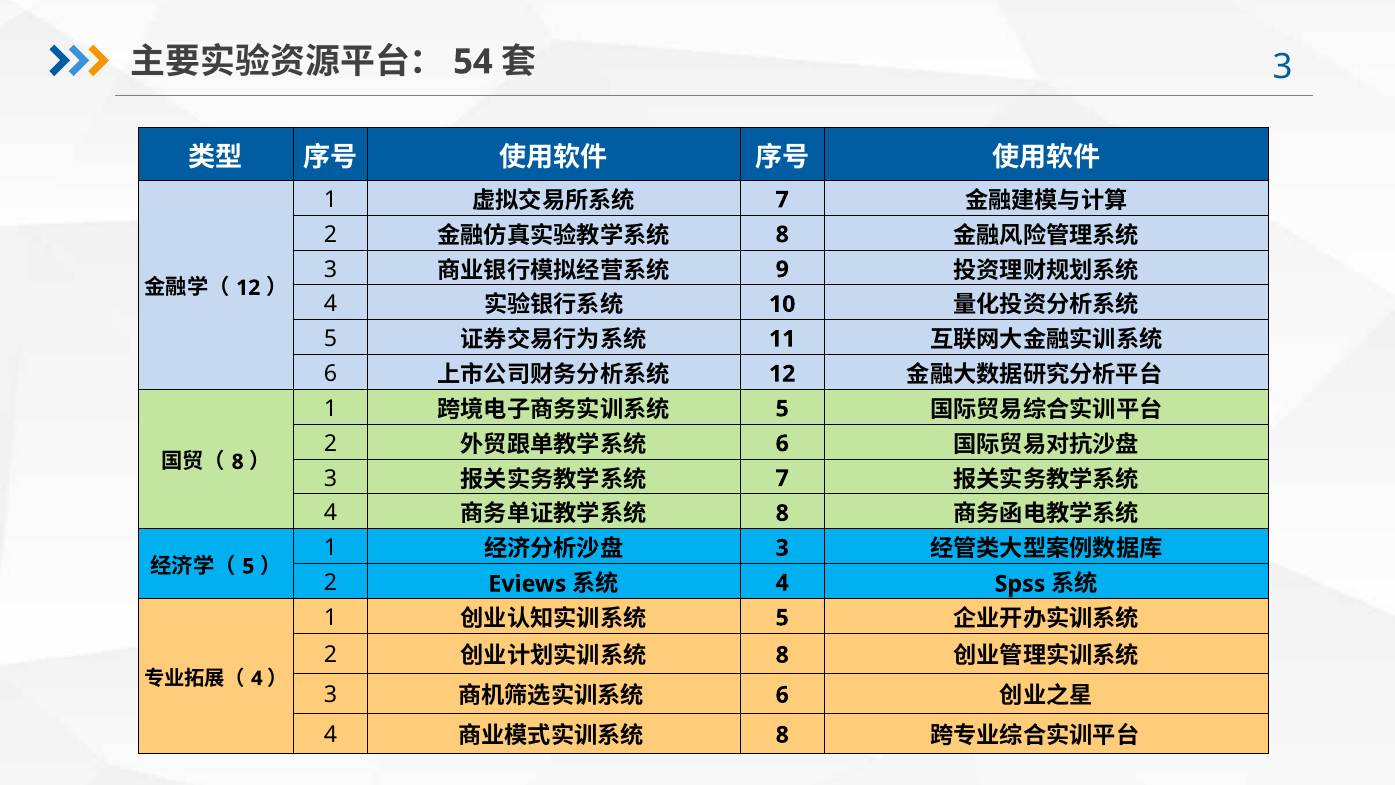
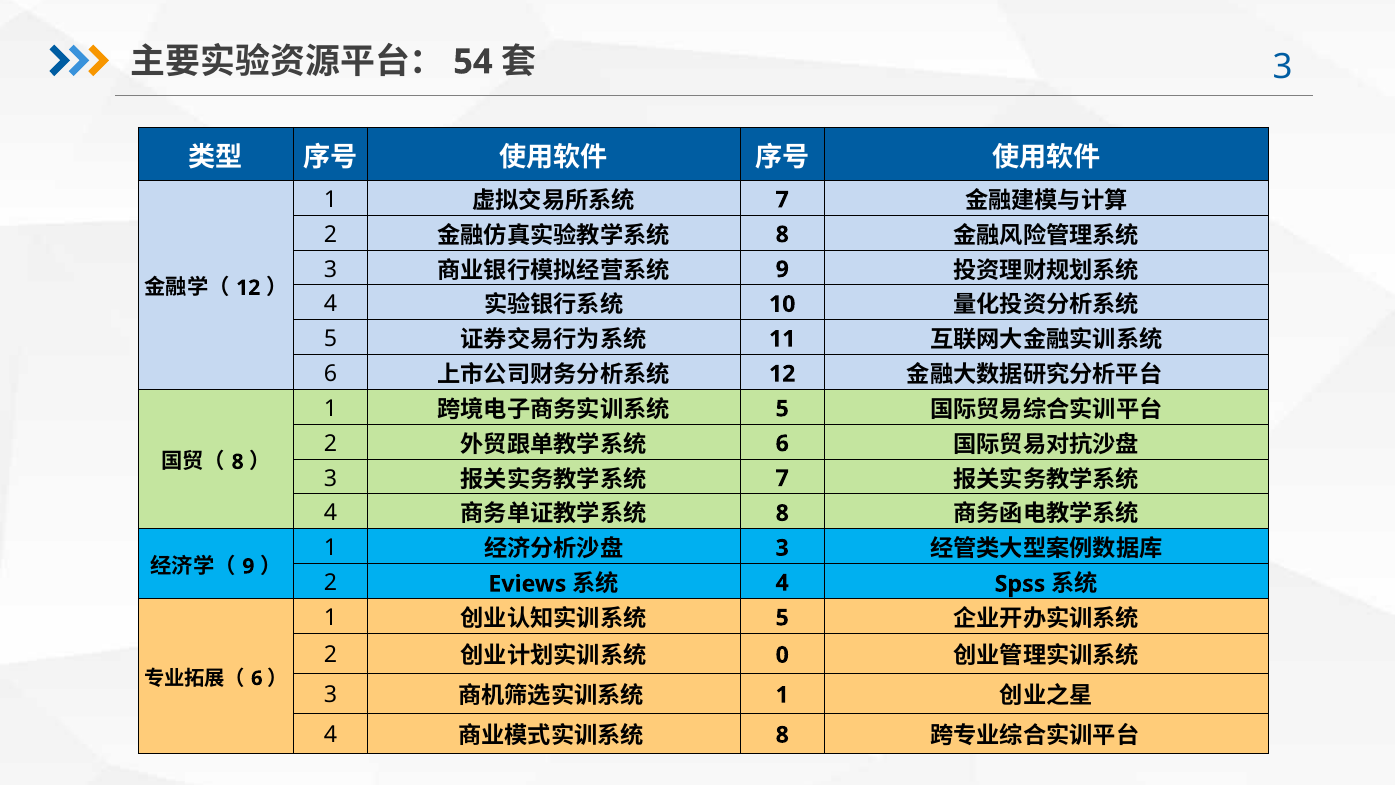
5: 5 -> 9 (248, 566)
8: 8 -> 0 (782, 655)
4: 4 -> 6 (257, 678)
6: 6 -> 1 (782, 695)
